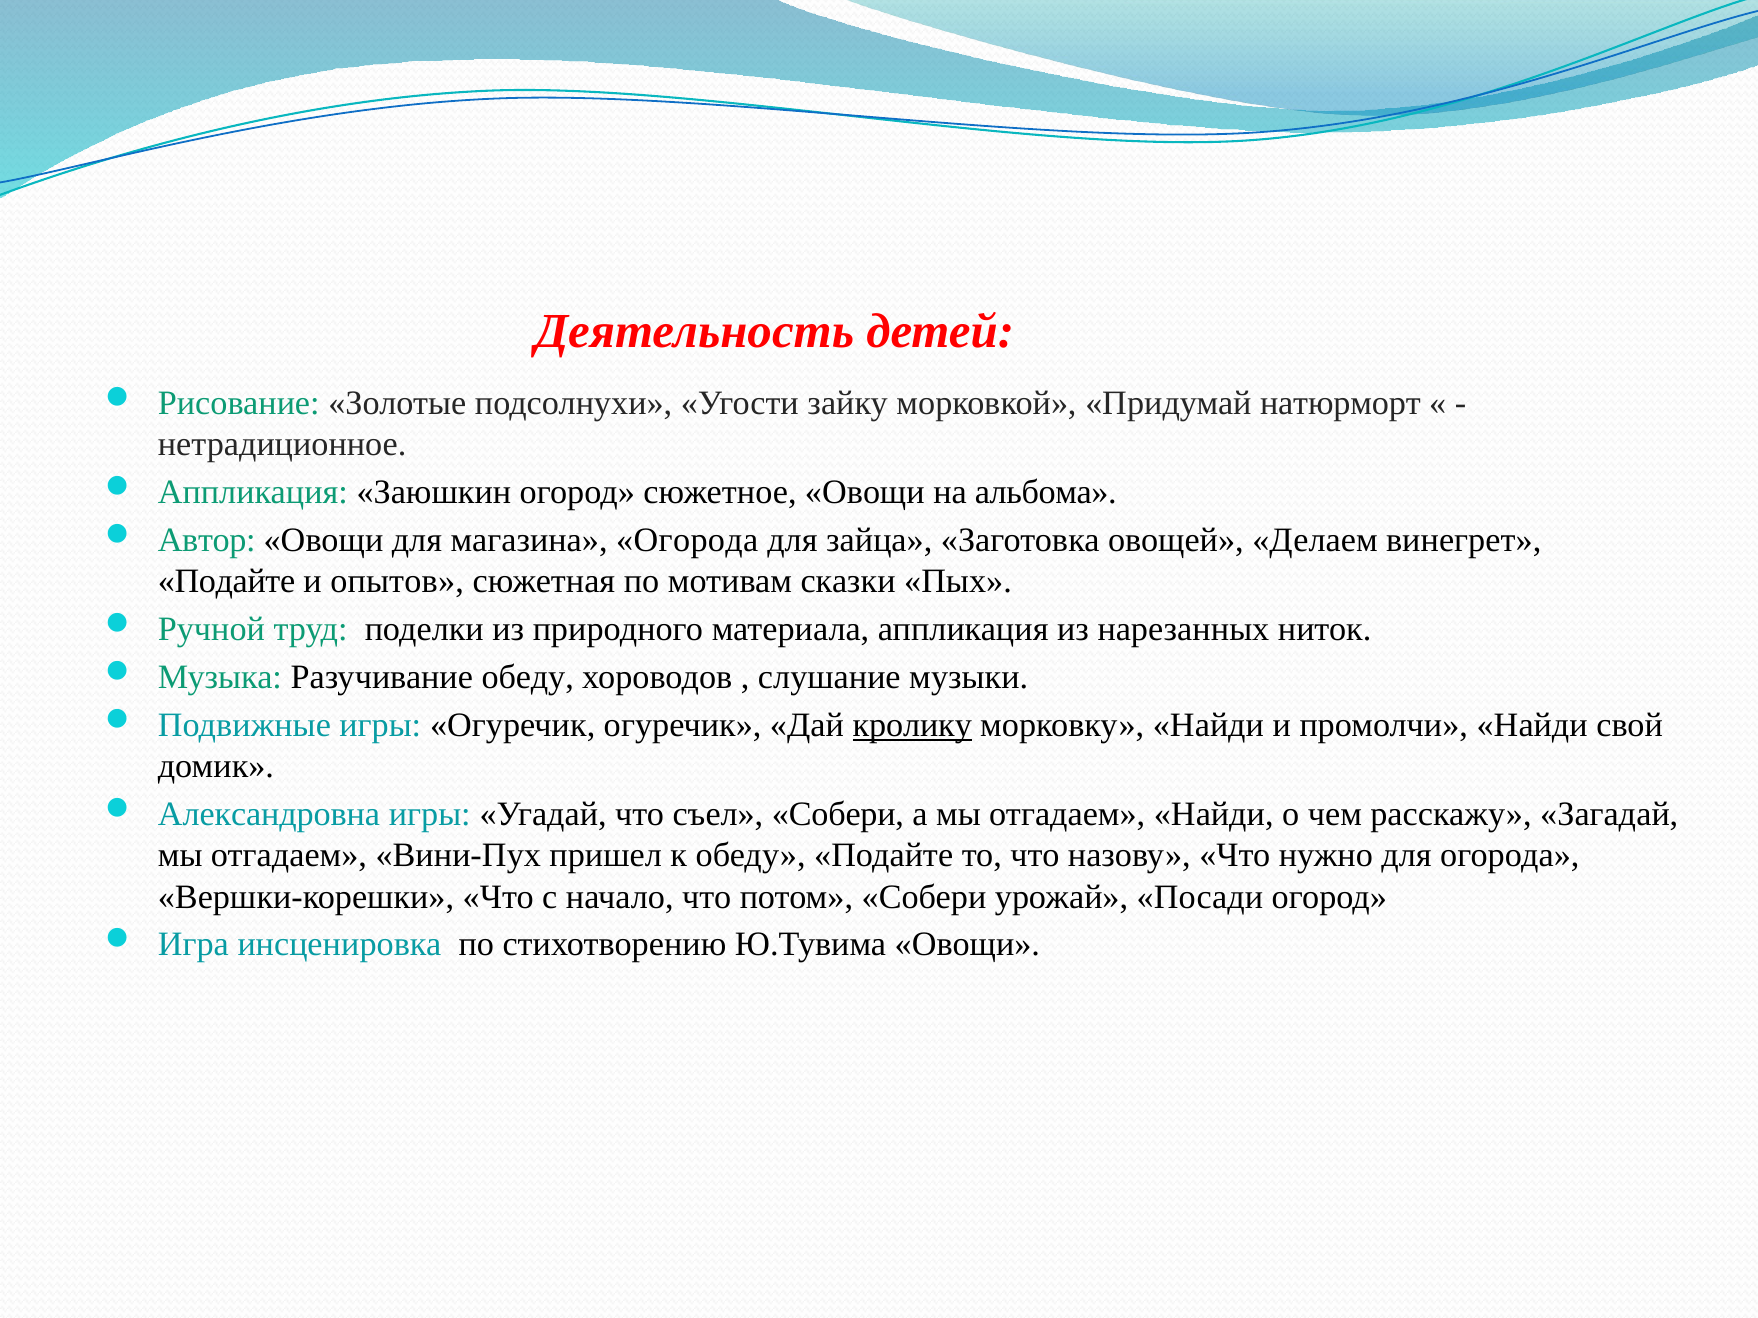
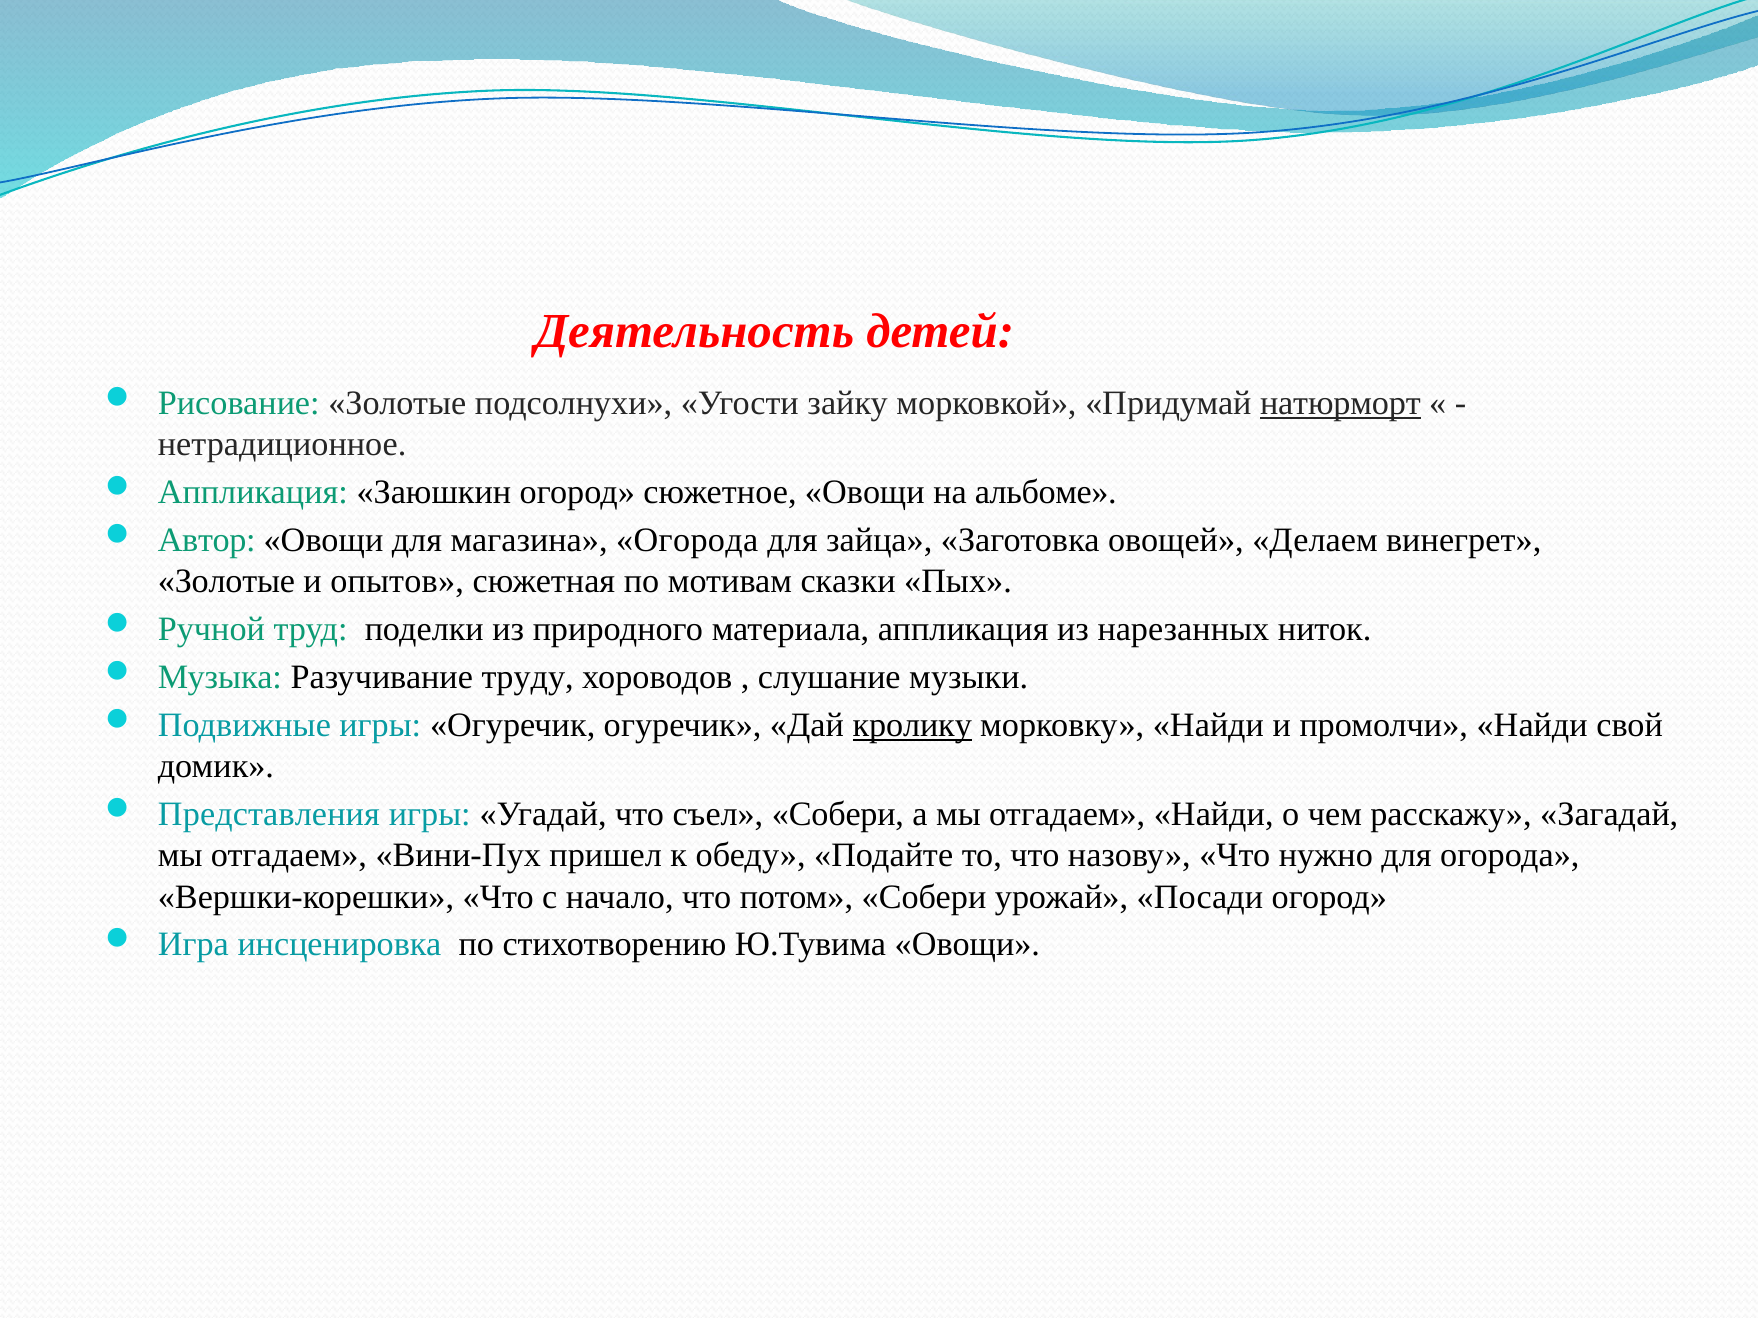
натюрморт underline: none -> present (1340, 404)
альбома: альбома -> альбоме (1046, 493)
Подайте: Подайте -> Золотые (226, 582)
Разучивание обеду: обеду -> труду (528, 678)
Александровна: Александровна -> Представления (269, 815)
